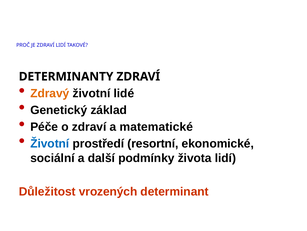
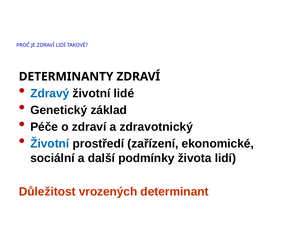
Zdravý colour: orange -> blue (50, 93)
matematické: matematické -> zdravotnický (156, 126)
resortní: resortní -> zařízení (153, 143)
